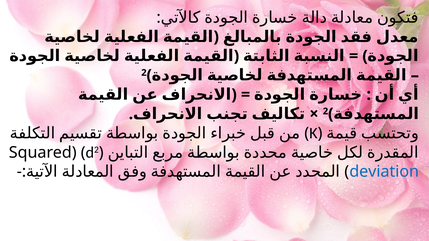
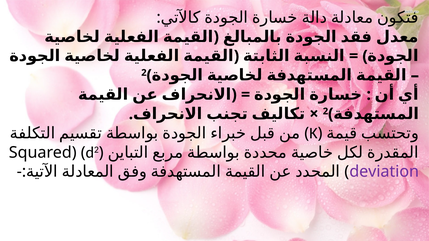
deviation colour: blue -> purple (384, 172)
